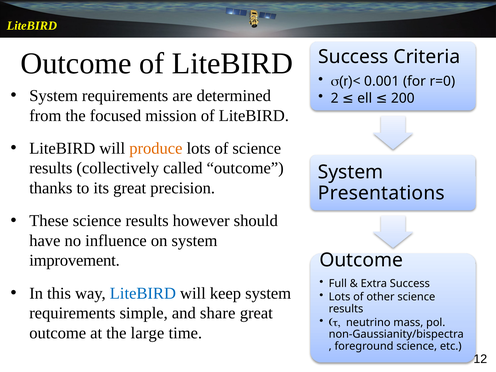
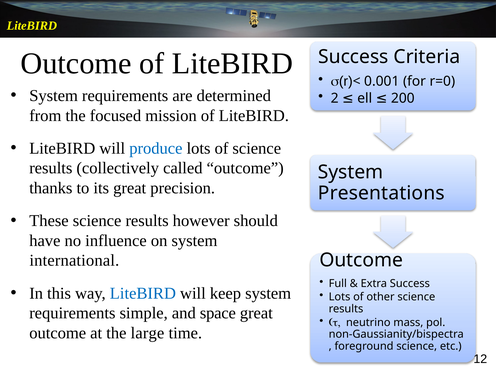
produce colour: orange -> blue (156, 148)
improvement: improvement -> international (74, 261)
share: share -> space (218, 313)
